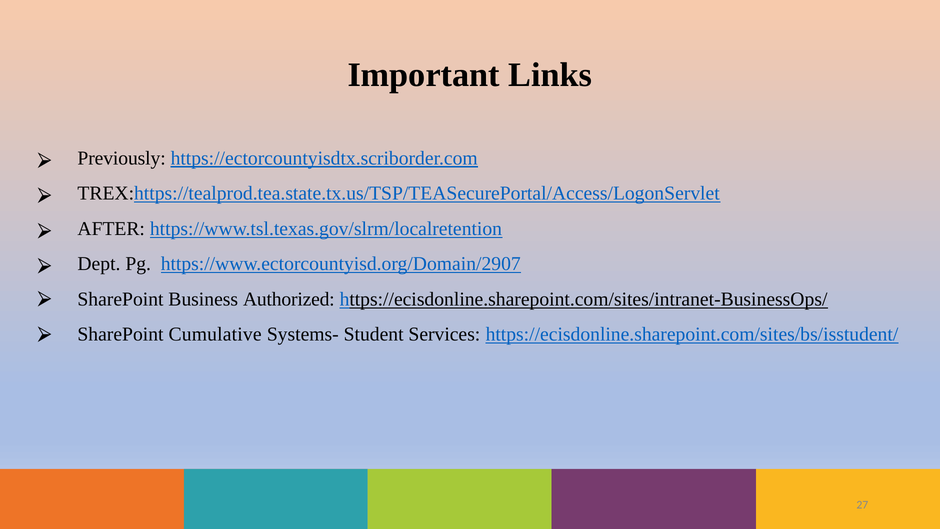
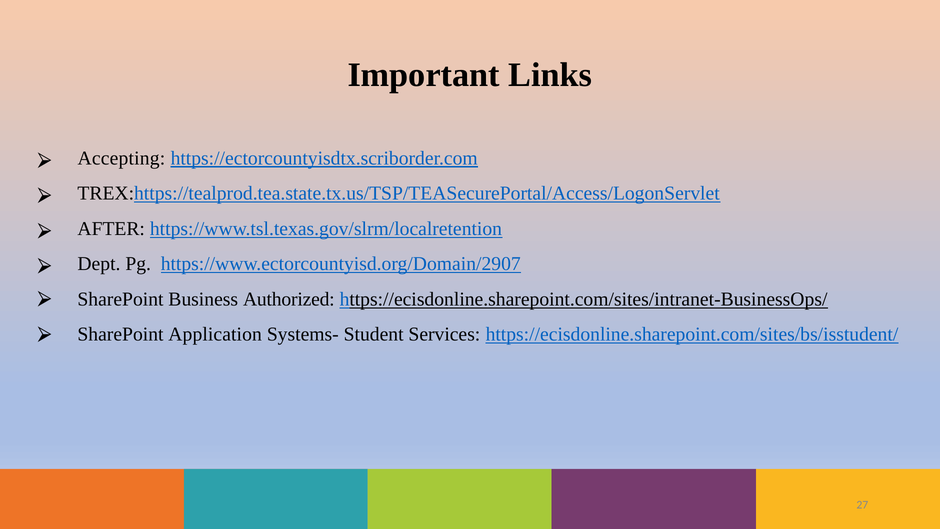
Previously: Previously -> Accepting (121, 158)
Cumulative: Cumulative -> Application (215, 334)
